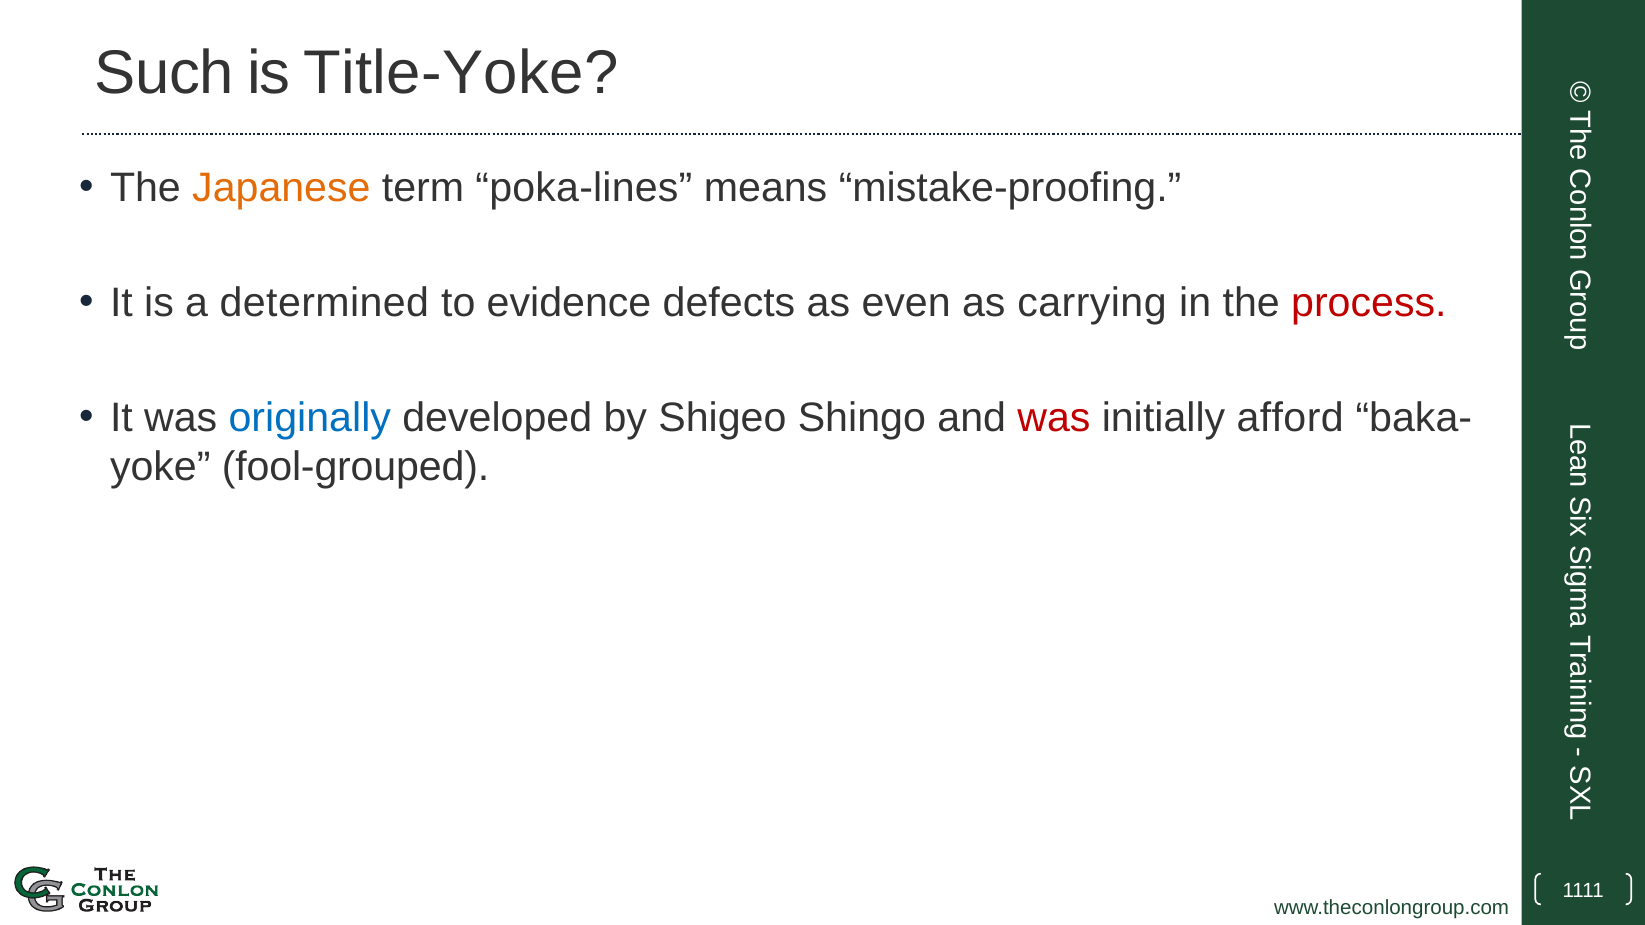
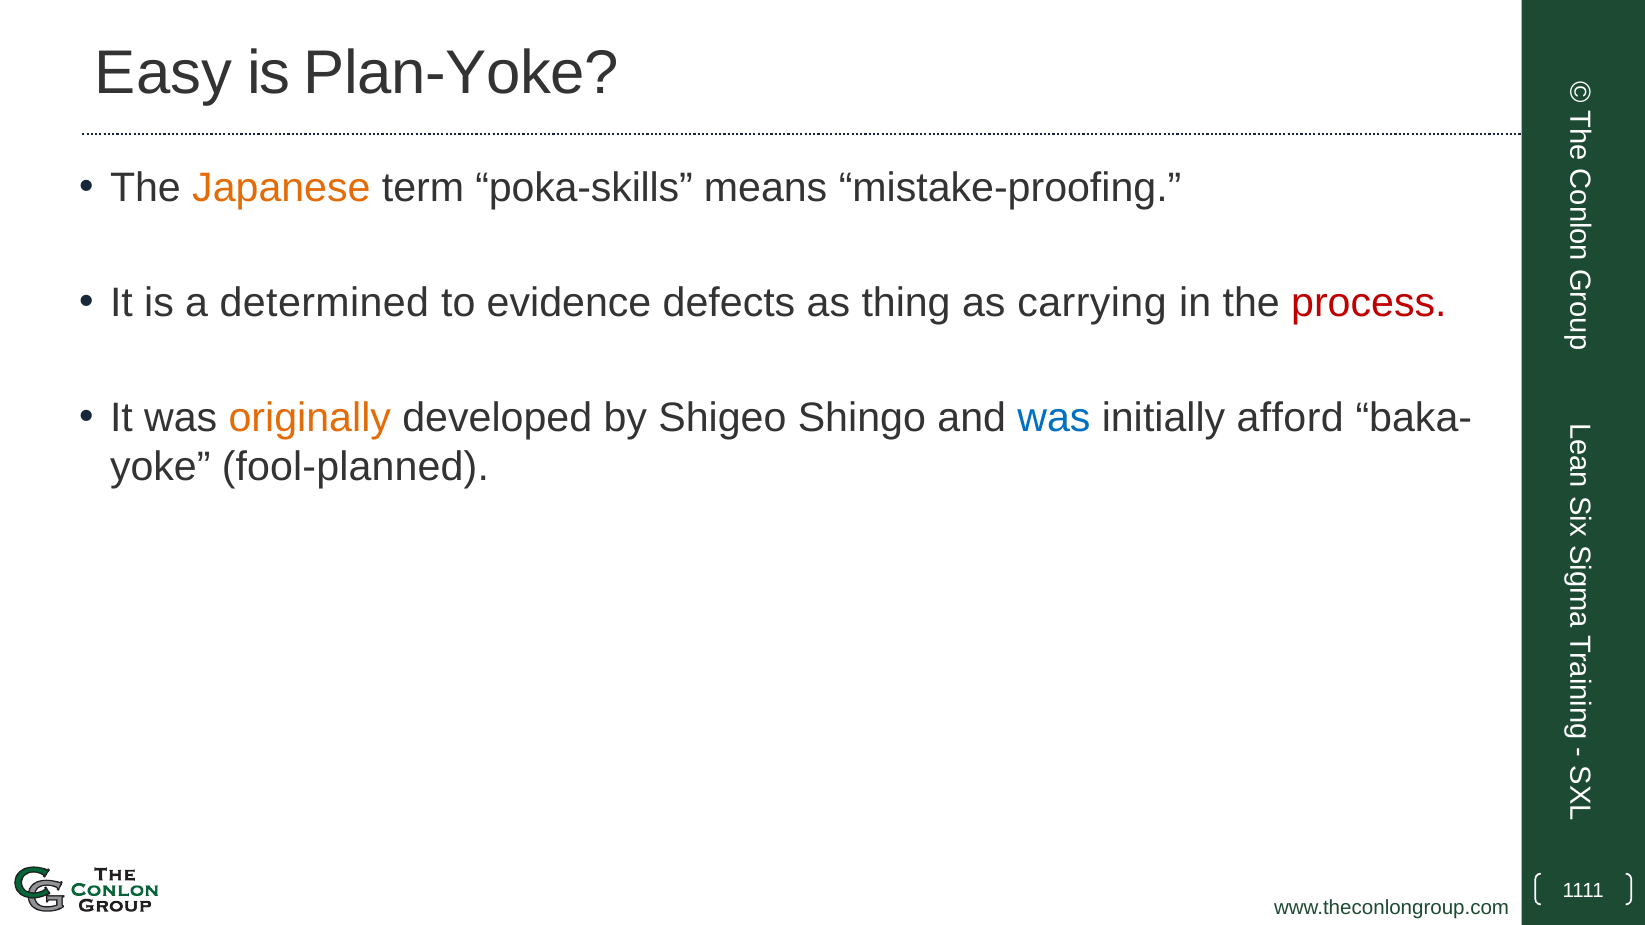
Such: Such -> Easy (164, 73)
Title-Yoke: Title-Yoke -> Plan-Yoke (461, 73)
poka-lines: poka-lines -> poka-skills (584, 188)
even: even -> thing (906, 303)
originally colour: blue -> orange (310, 418)
was colour: red -> blue (1054, 418)
fool-grouped: fool-grouped -> fool-planned (355, 468)
